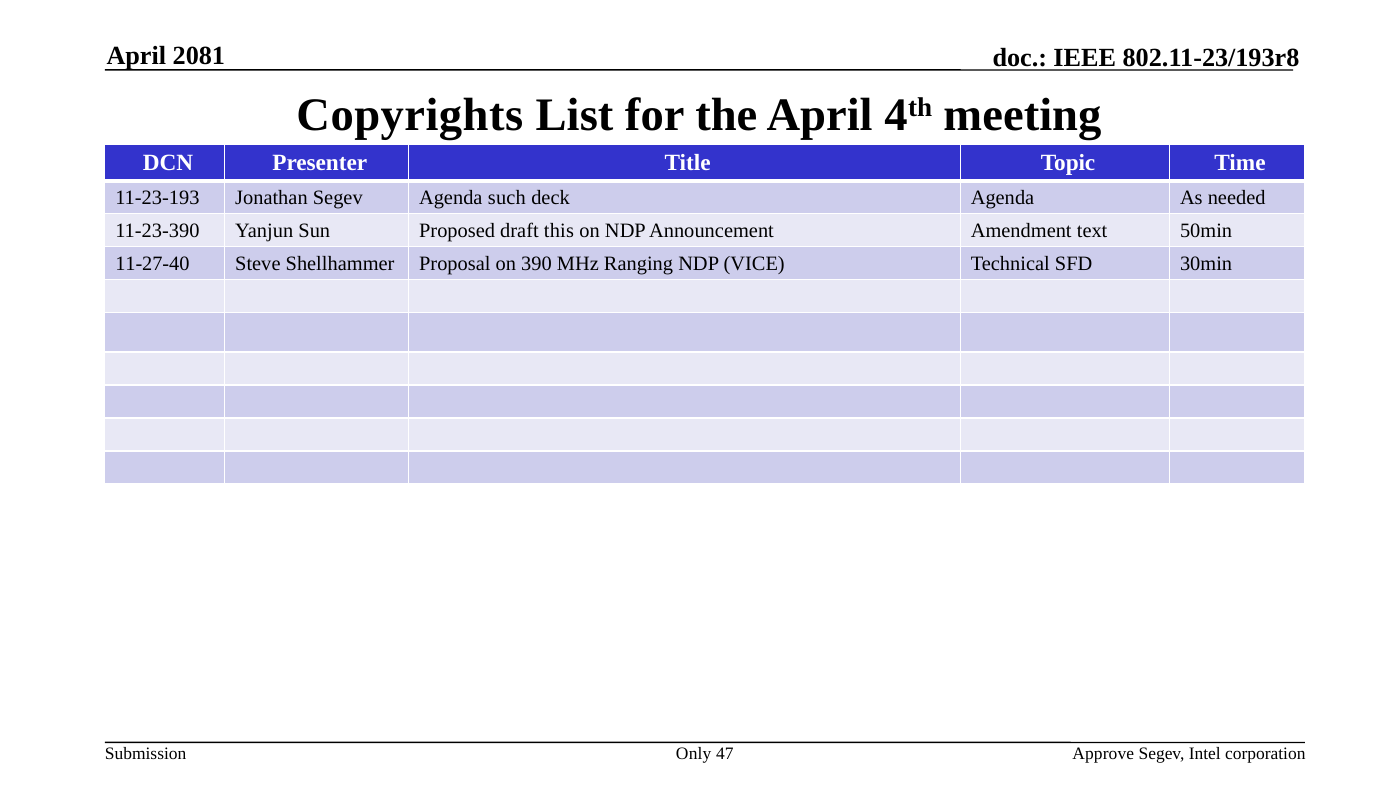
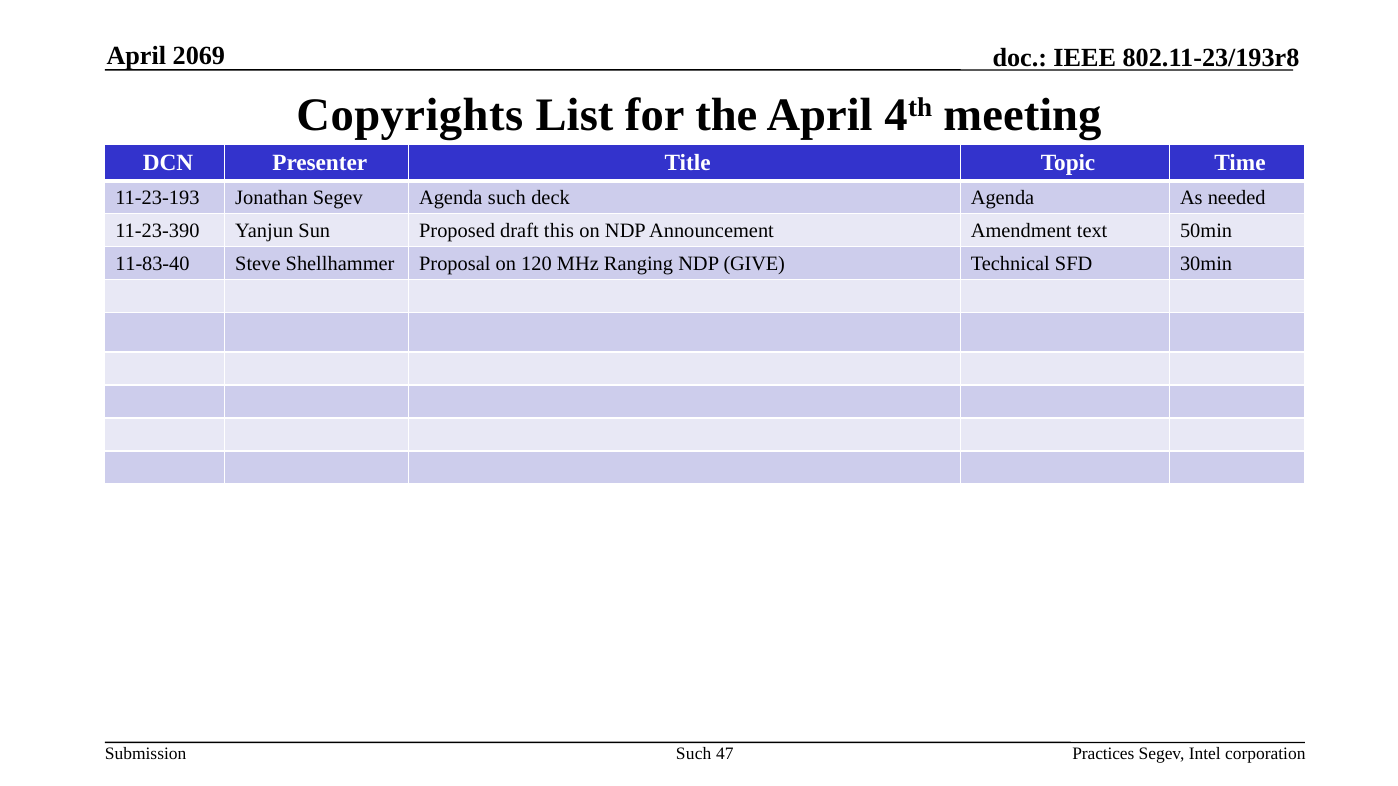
2081: 2081 -> 2069 (199, 56)
11-27-40: 11-27-40 -> 11-83-40 (152, 263)
390: 390 -> 120 (537, 263)
VICE: VICE -> GIVE (754, 263)
Only: Only -> Such (694, 754)
Approve: Approve -> Practices (1103, 754)
